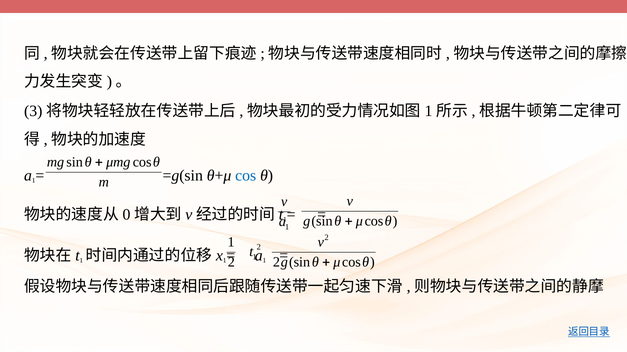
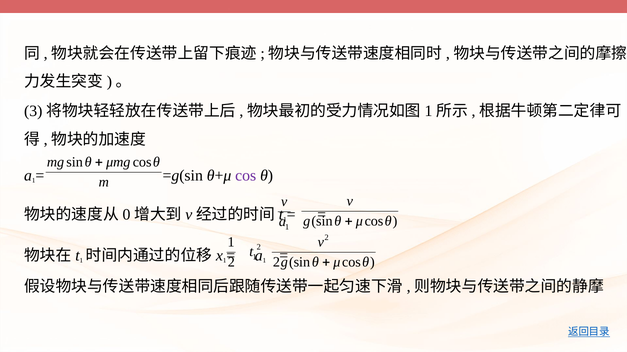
cos colour: blue -> purple (246, 176)
